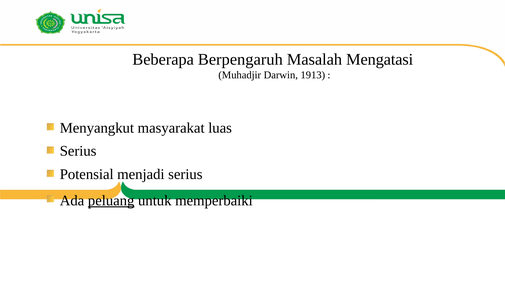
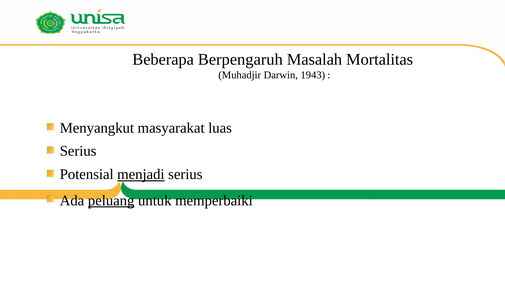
Mengatasi: Mengatasi -> Mortalitas (380, 59)
1913: 1913 -> 1943 (313, 75)
menjadi underline: none -> present (141, 174)
